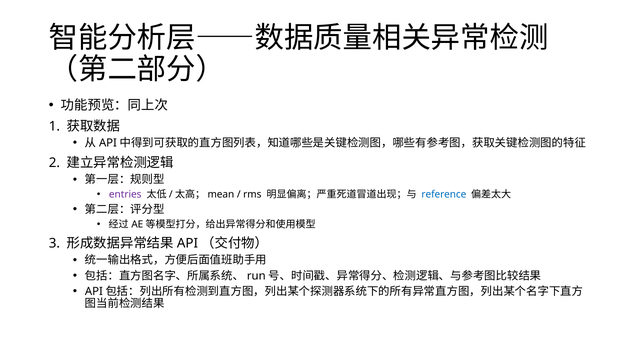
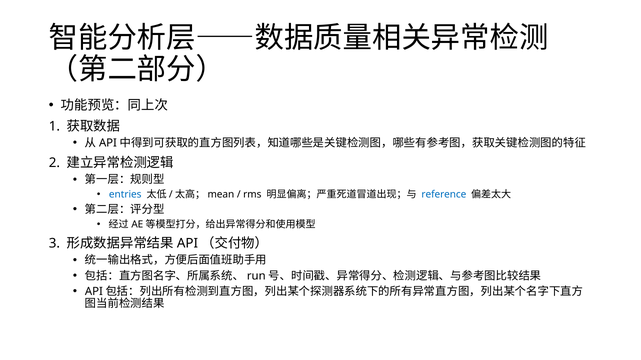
entries colour: purple -> blue (125, 195)
